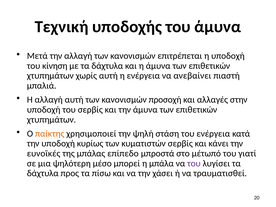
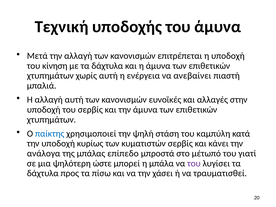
προσοχή: προσοχή -> ευνοϊκές (165, 100)
παίκτης colour: orange -> blue (50, 134)
του ενέργεια: ενέργεια -> καμπύλη (213, 134)
ευνοϊκές: ευνοϊκές -> ανάλογα (44, 153)
μέσο: μέσο -> ώστε (102, 163)
